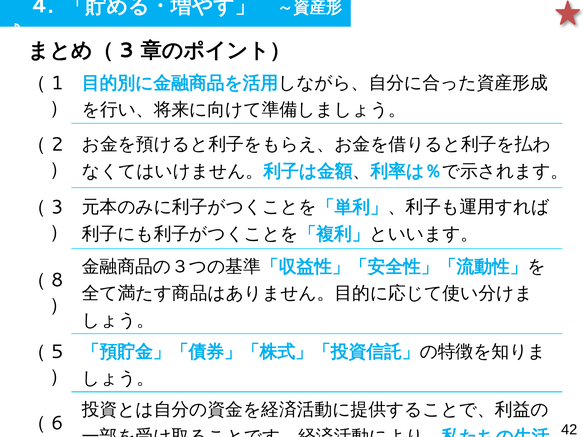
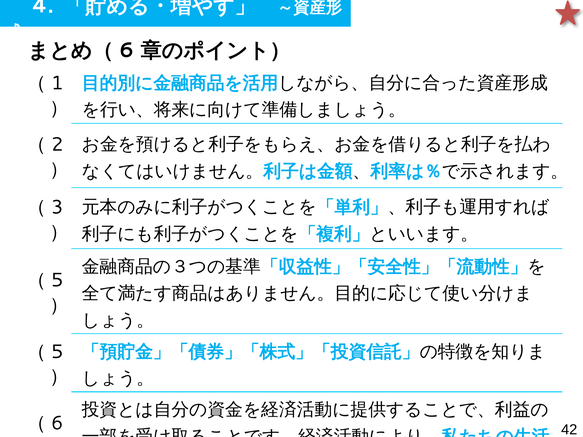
3: 3 -> 6 (127, 50)
8: 8 -> 5 (57, 280)
